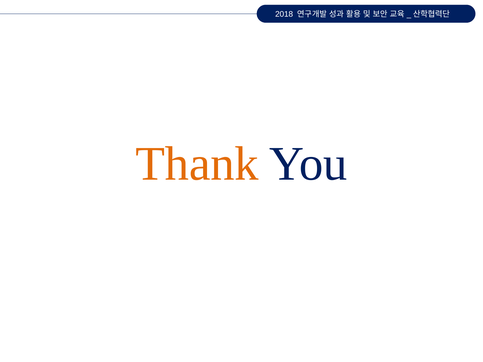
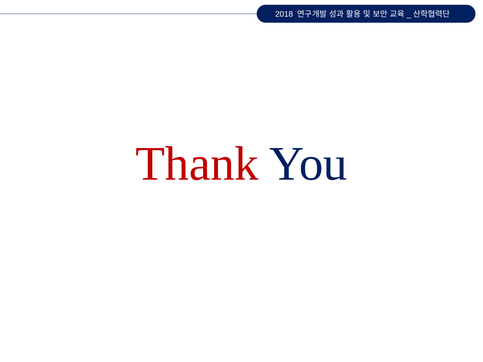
Thank colour: orange -> red (197, 164)
